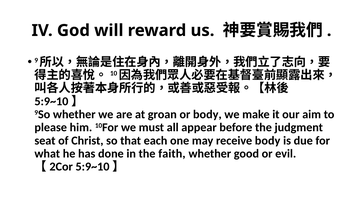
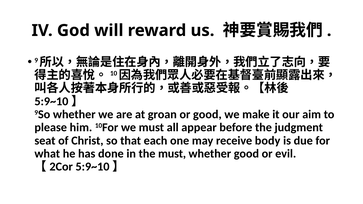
or body: body -> good (207, 114)
the faith: faith -> must (172, 154)
